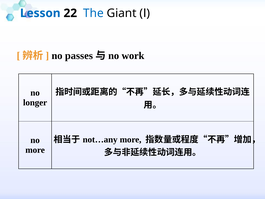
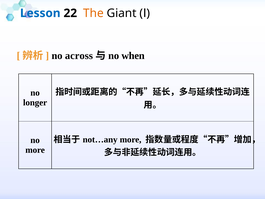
The colour: blue -> orange (93, 13)
passes: passes -> across (79, 56)
work: work -> when (133, 56)
